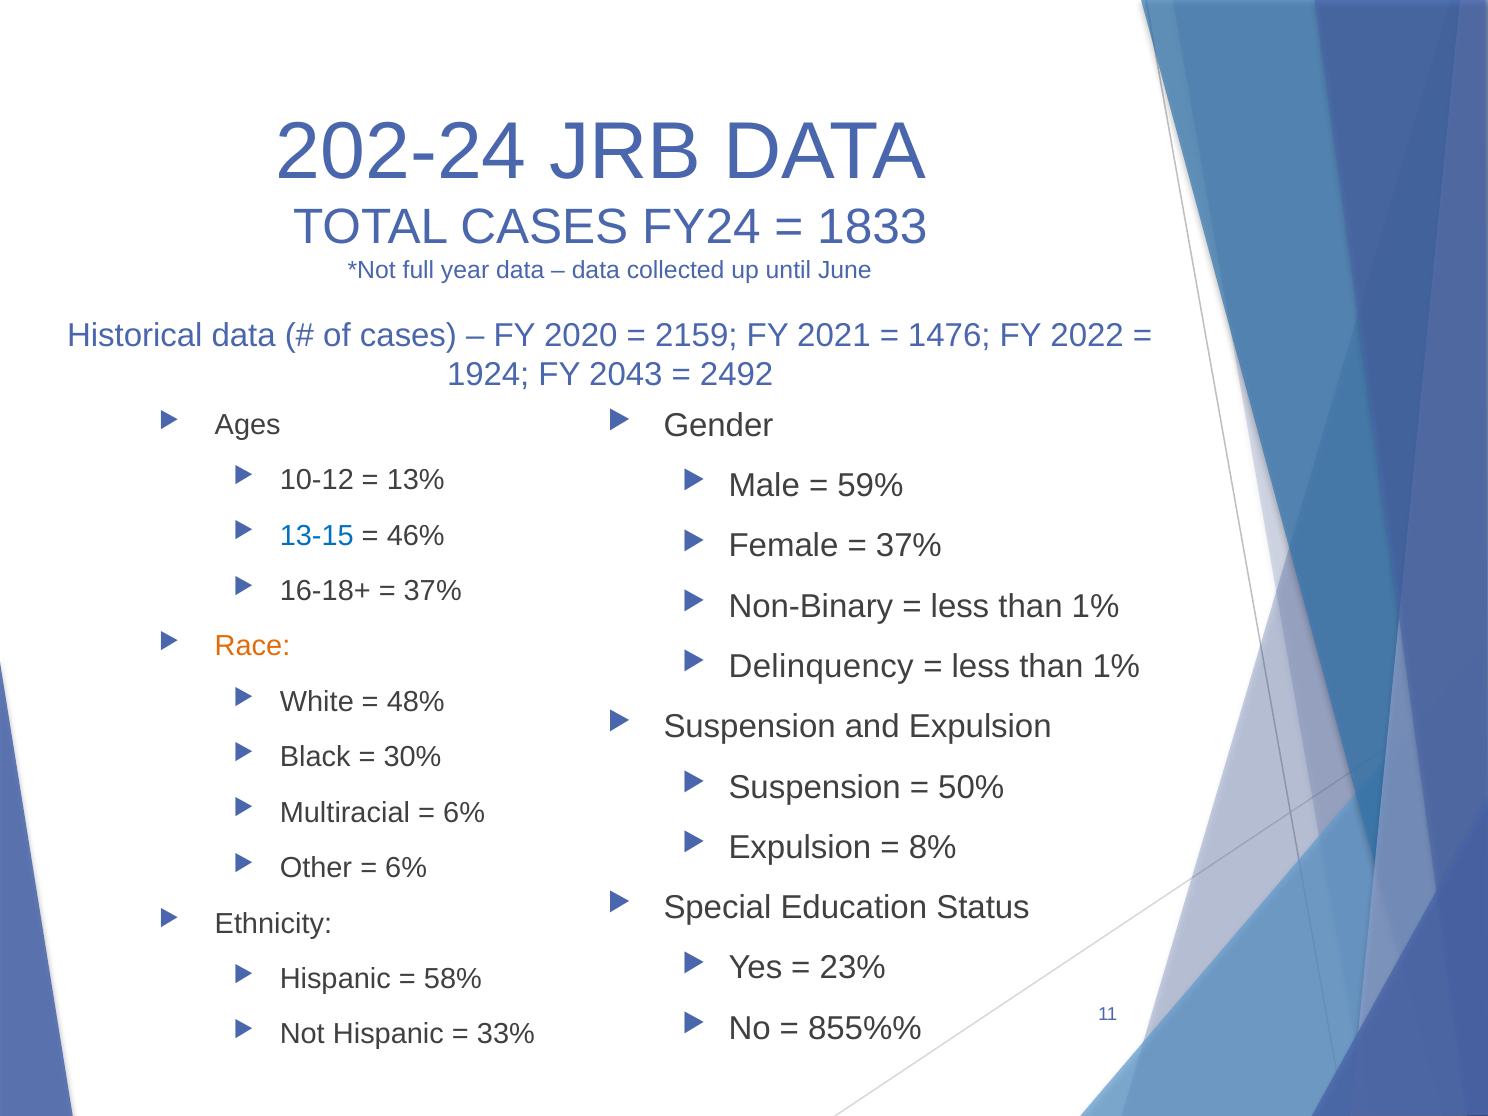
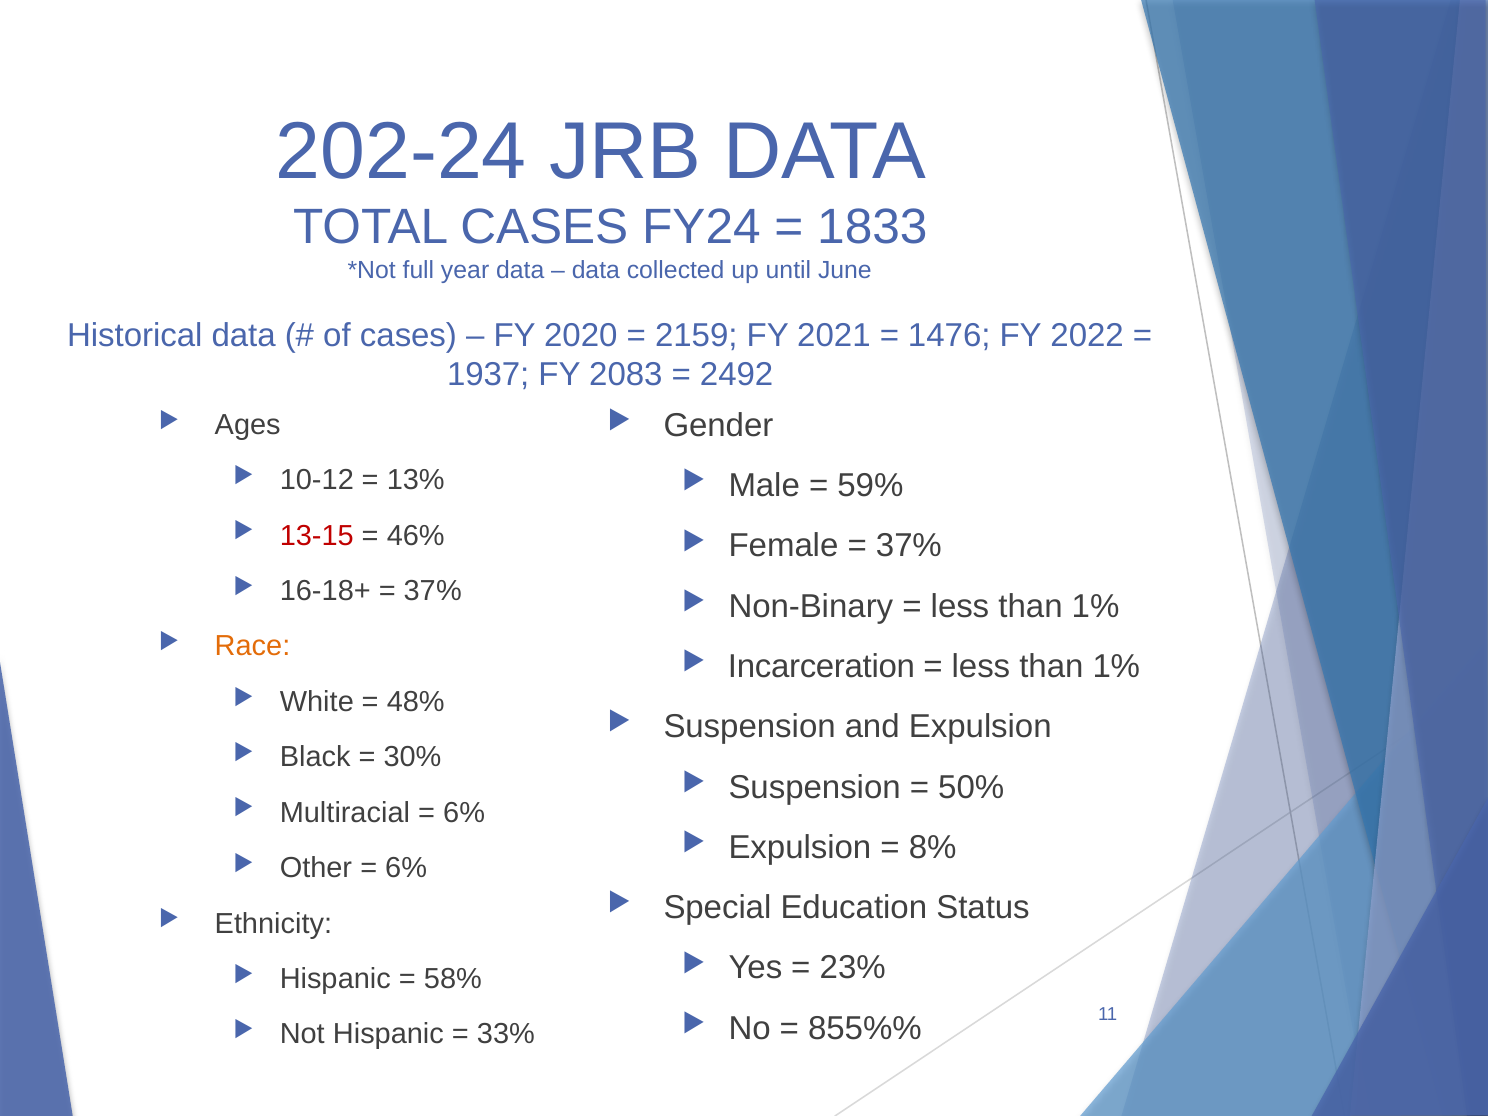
1924: 1924 -> 1937 (488, 375)
2043: 2043 -> 2083 (626, 375)
13-15 colour: blue -> red (317, 536)
Delinquency: Delinquency -> Incarceration (821, 667)
